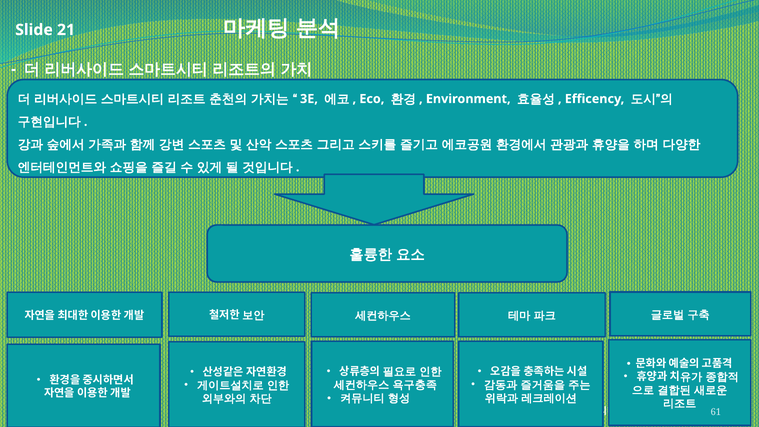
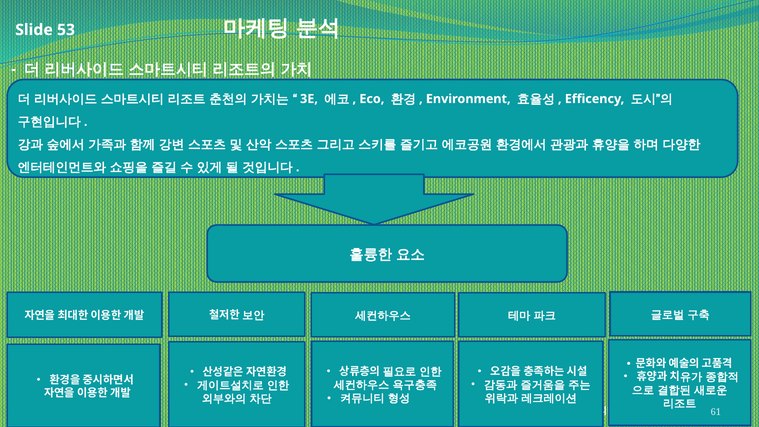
21: 21 -> 53 (66, 30)
